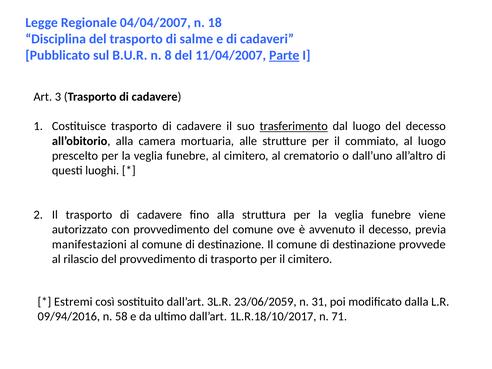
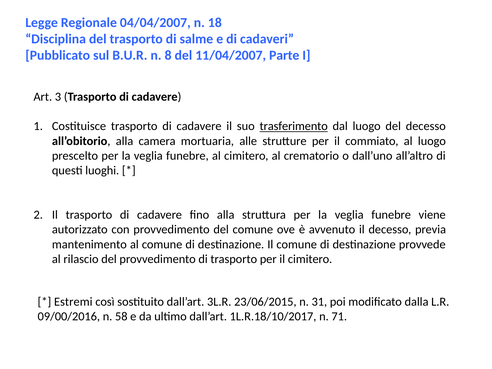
Parte underline: present -> none (284, 55)
manifestazioni: manifestazioni -> mantenimento (89, 244)
23/06/2059: 23/06/2059 -> 23/06/2015 (265, 302)
09/94/2016: 09/94/2016 -> 09/00/2016 (69, 316)
